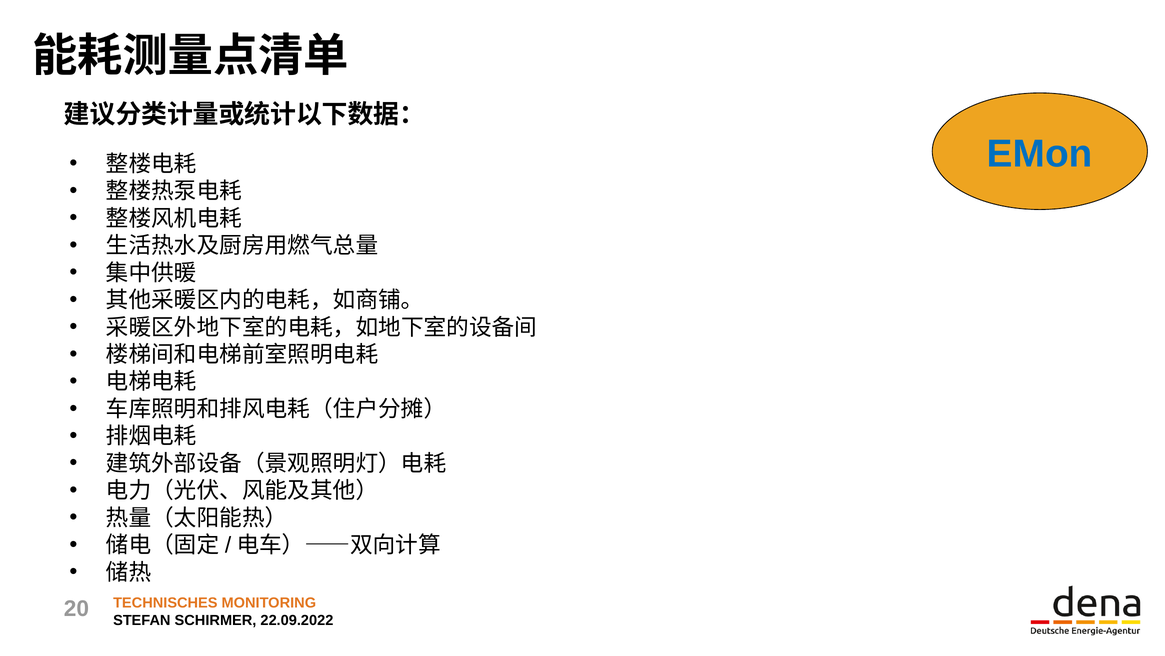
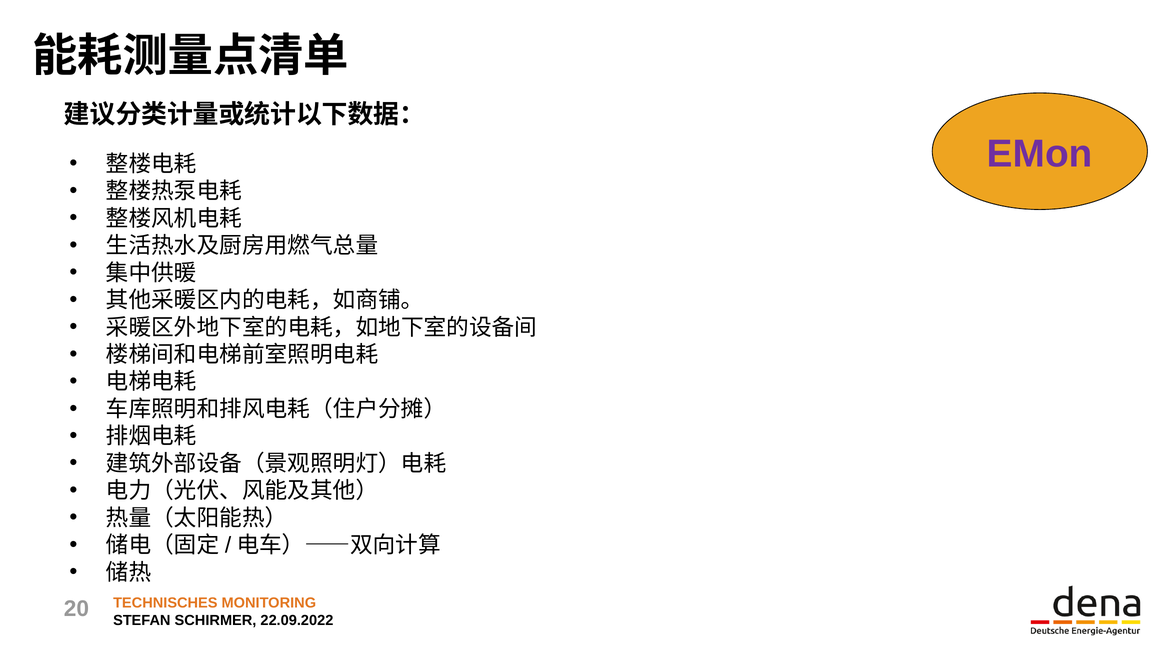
EMon colour: blue -> purple (1040, 154)
